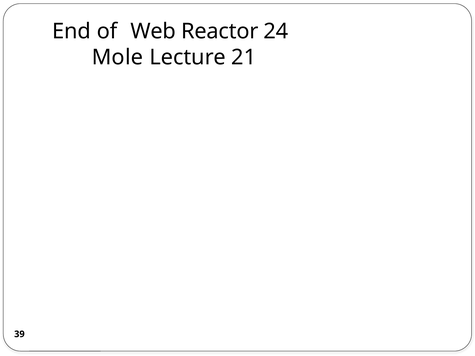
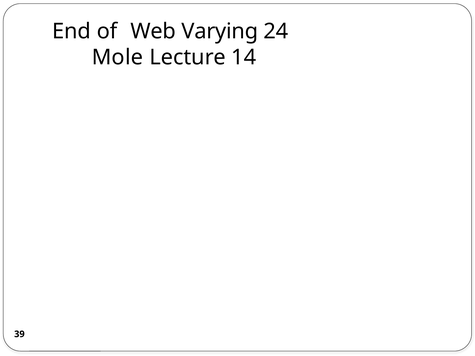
Reactor: Reactor -> Varying (220, 31)
21: 21 -> 14 (244, 57)
